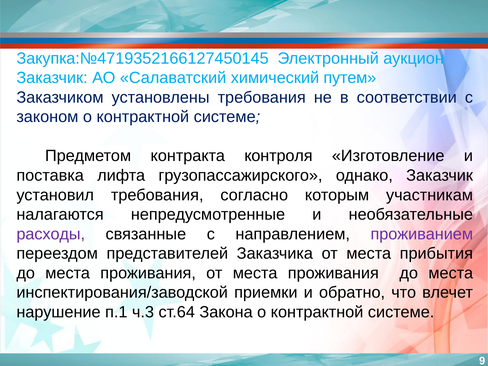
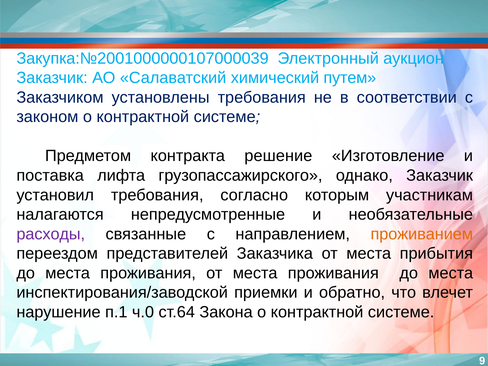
Закупка:№4719352166127450145: Закупка:№4719352166127450145 -> Закупка:№2001000000107000039 (143, 58)
контроля: контроля -> решение (278, 156)
проживанием colour: purple -> orange (422, 234)
ч.3: ч.3 -> ч.0 (143, 312)
